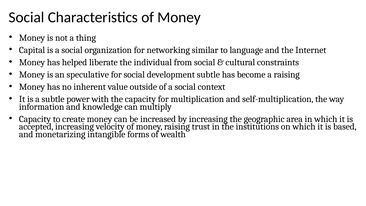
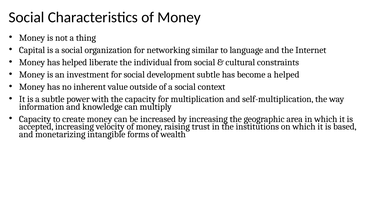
speculative: speculative -> investment (88, 74)
a raising: raising -> helped (287, 74)
